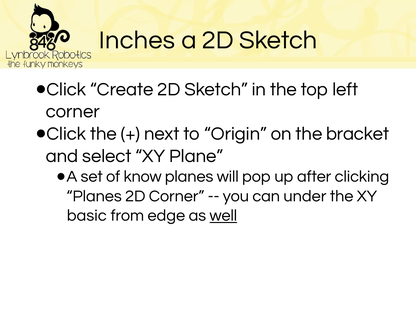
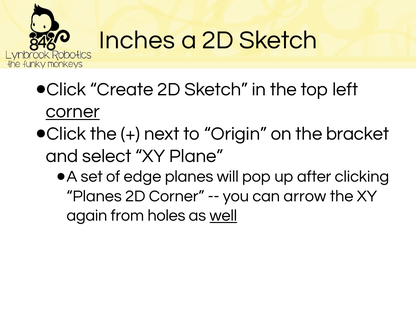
corner underline: none -> present (73, 112)
know: know -> edge (142, 177)
under: under -> arrow (305, 196)
basic: basic -> again (87, 215)
edge: edge -> holes (166, 215)
